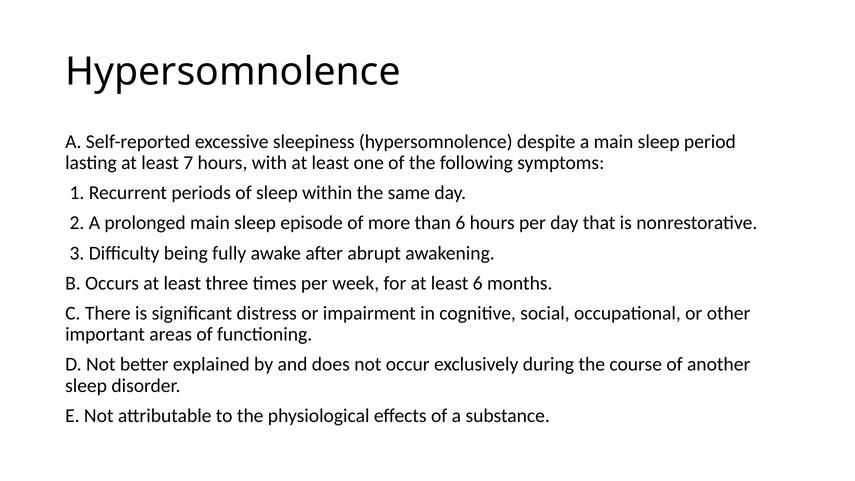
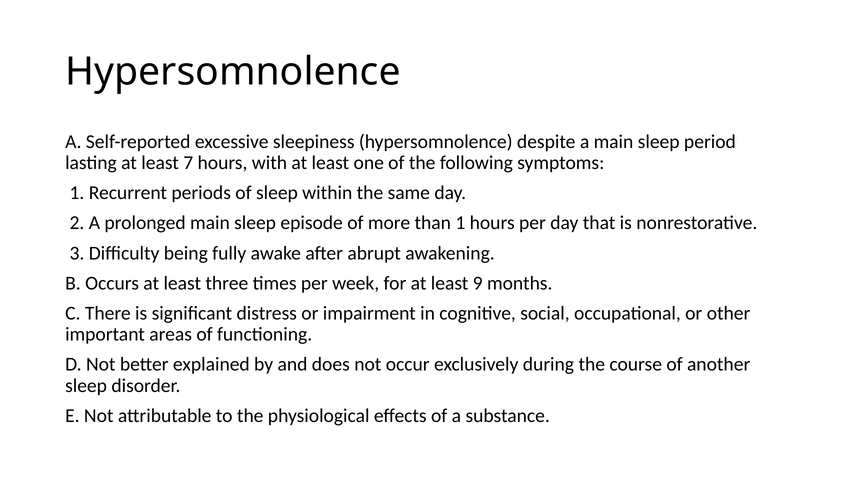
than 6: 6 -> 1 (460, 223)
least 6: 6 -> 9 (478, 283)
